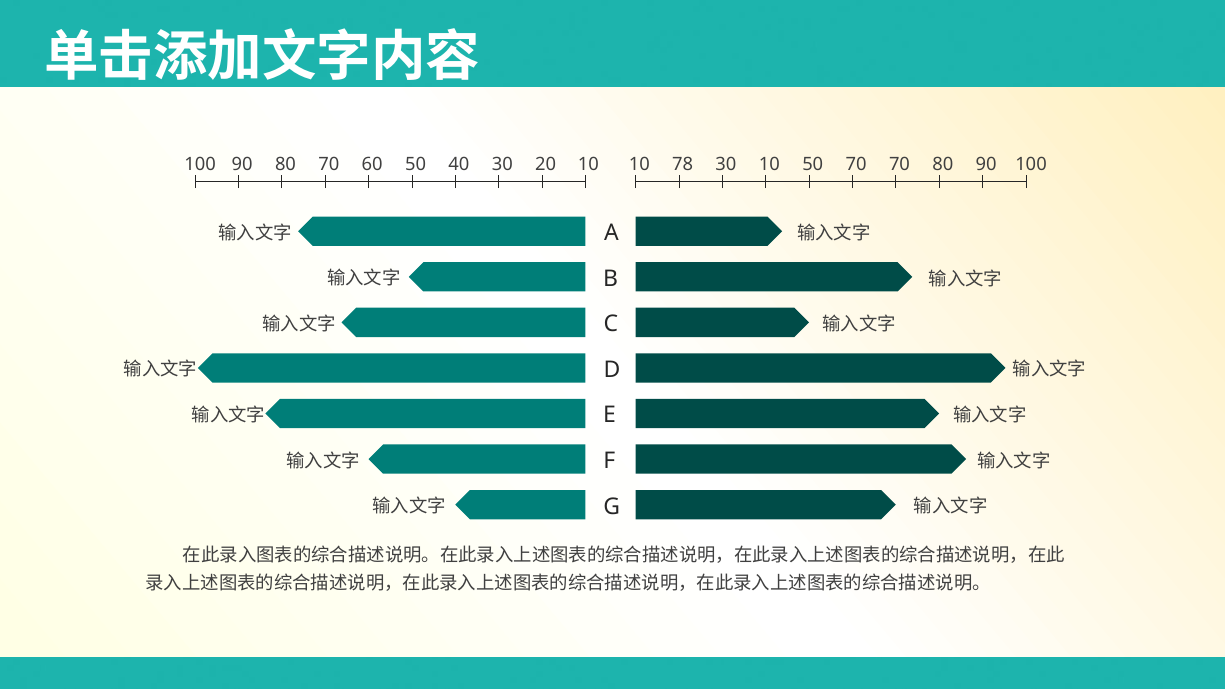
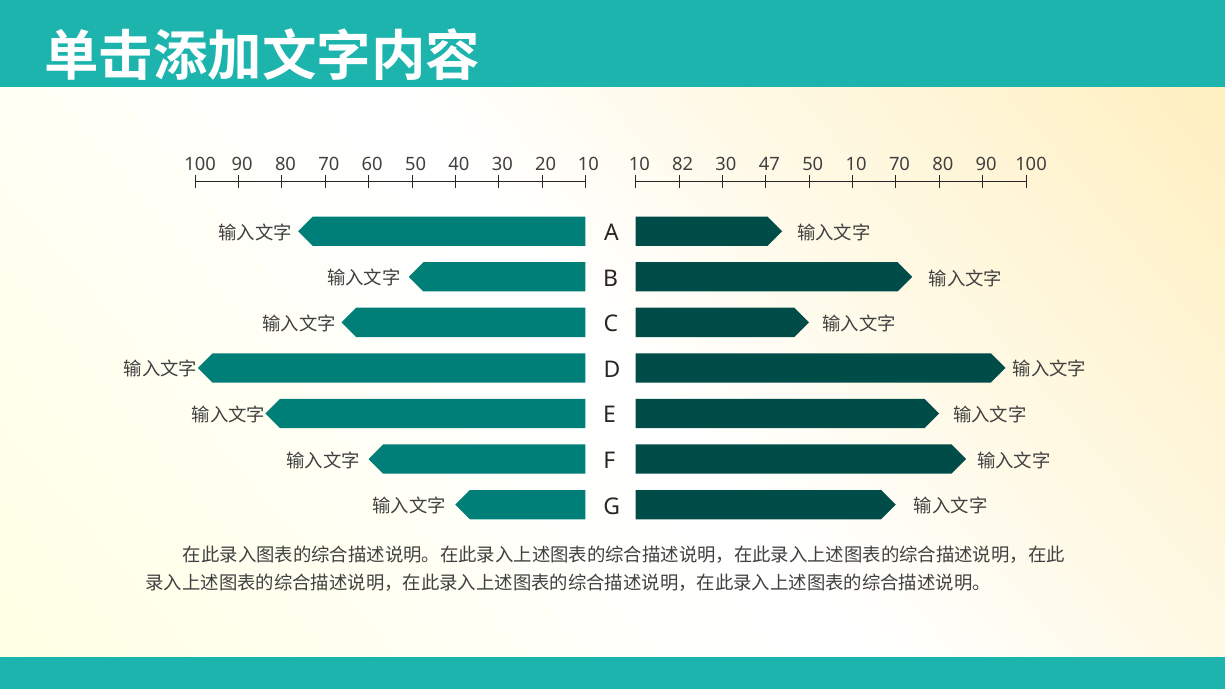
78: 78 -> 82 (683, 165)
30 10: 10 -> 47 (769, 165)
50 70: 70 -> 10 (856, 165)
